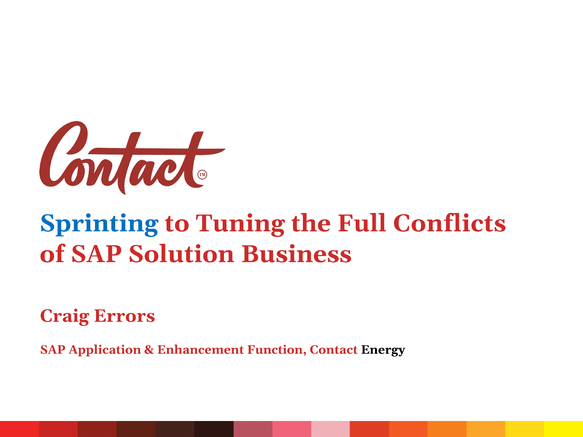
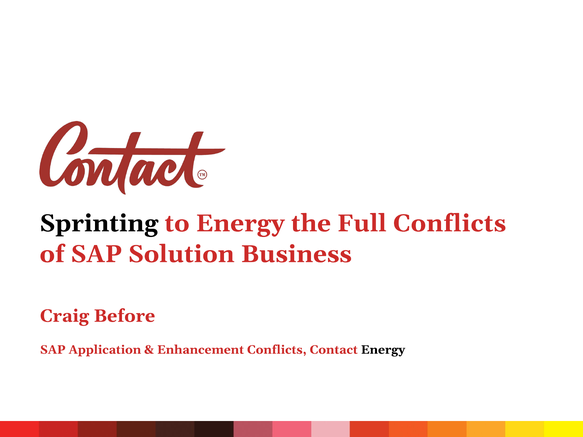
Sprinting colour: blue -> black (99, 223)
to Tuning: Tuning -> Energy (240, 223)
Errors: Errors -> Before (124, 316)
Enhancement Function: Function -> Conflicts (277, 350)
